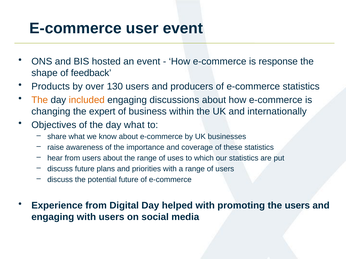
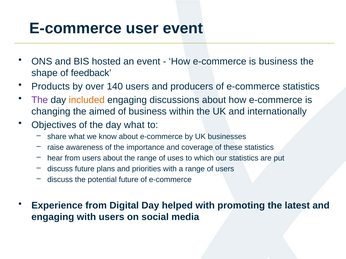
is response: response -> business (278, 62)
130: 130 -> 140 (115, 87)
The colour: orange -> purple (40, 100)
expert: expert -> aimed (102, 112)
the users: users -> latest (297, 206)
